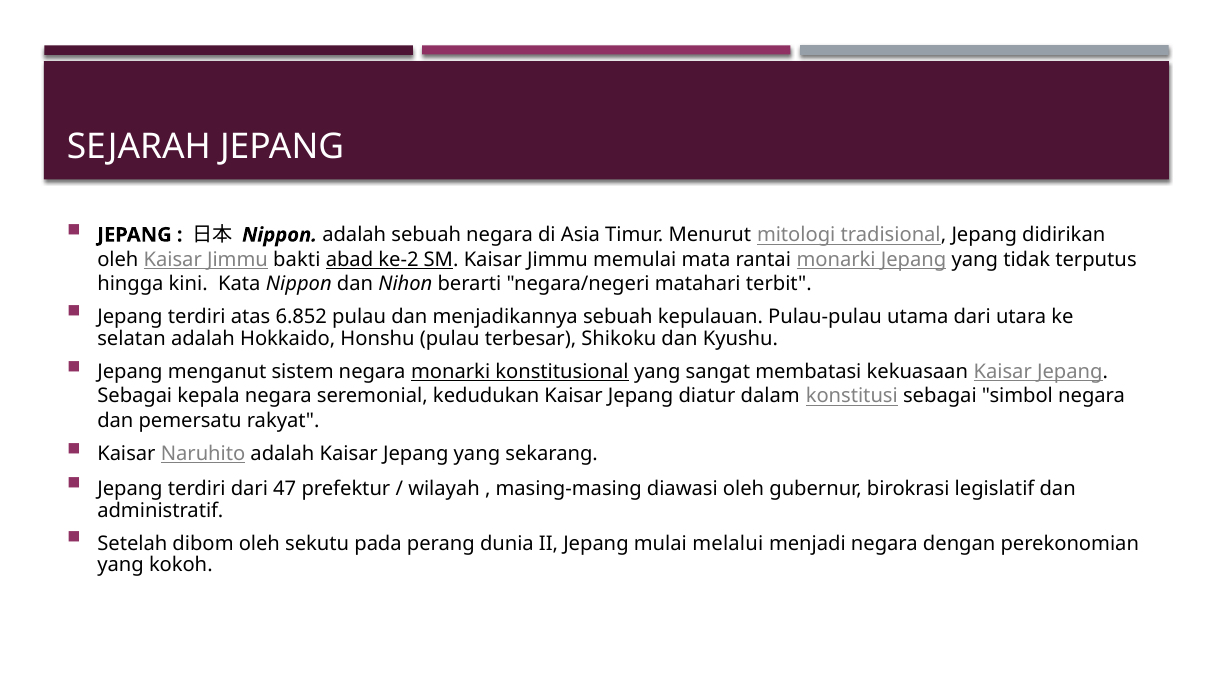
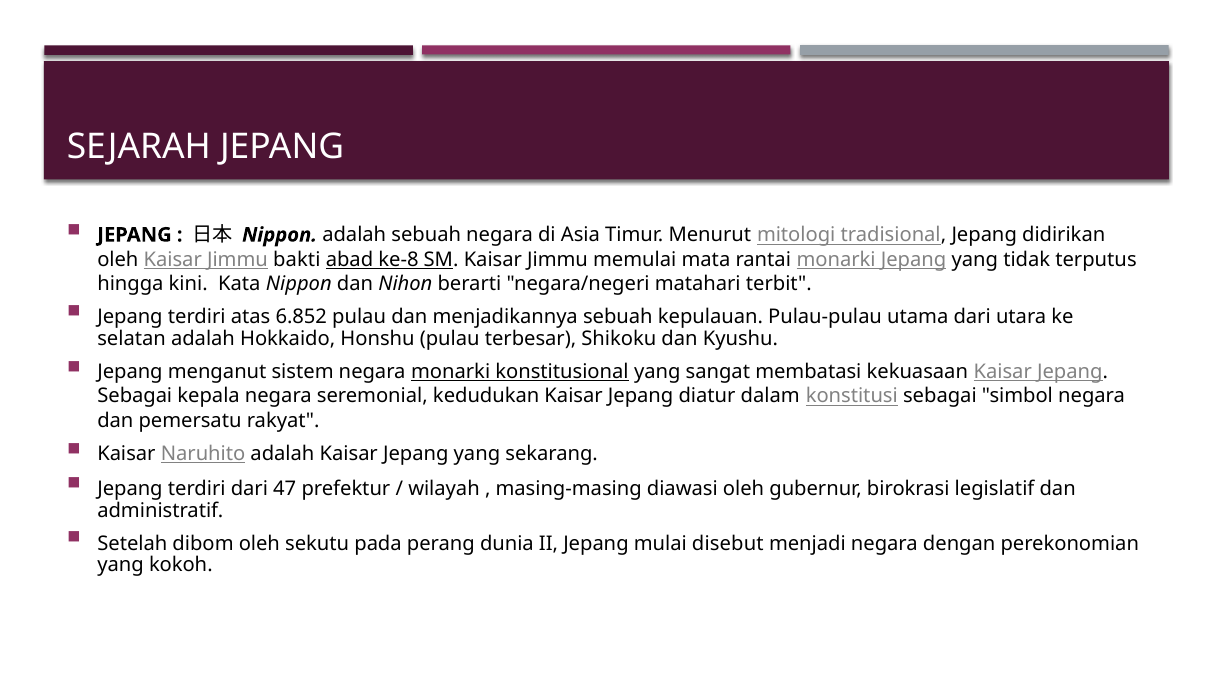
ke-2: ke-2 -> ke-8 (398, 260)
melalui: melalui -> disebut (728, 544)
